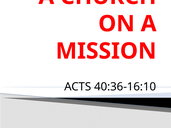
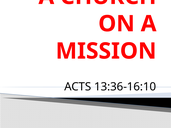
40:36-16:10: 40:36-16:10 -> 13:36-16:10 (125, 87)
